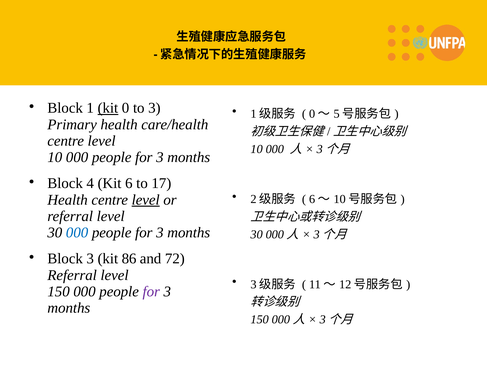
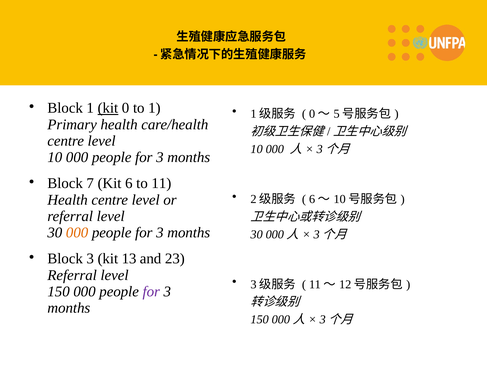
to 3: 3 -> 1 (154, 108)
4: 4 -> 7 (90, 183)
17: 17 -> 11 (161, 183)
level underline: present -> none (146, 200)
000 colour: blue -> orange (77, 233)
86: 86 -> 13 (129, 259)
72: 72 -> 23 (175, 259)
